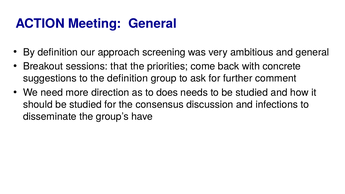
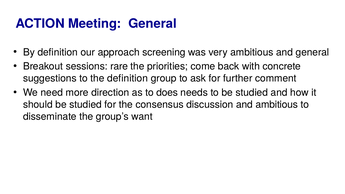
that: that -> rare (119, 66)
and infections: infections -> ambitious (277, 105)
have: have -> want (142, 117)
